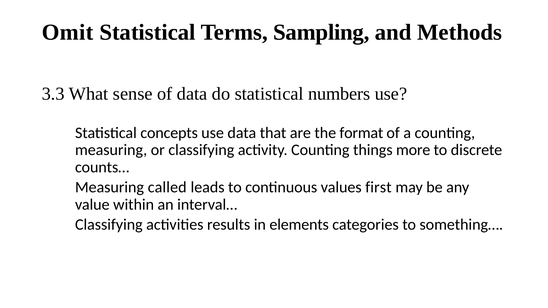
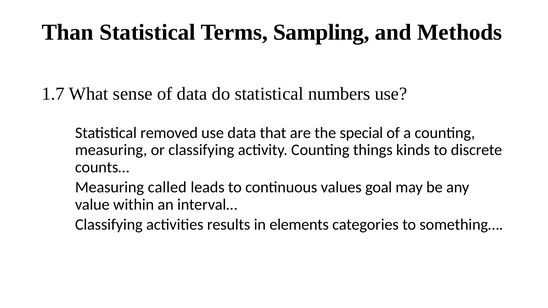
Omit: Omit -> Than (68, 32)
3.3: 3.3 -> 1.7 (53, 94)
concepts: concepts -> removed (169, 133)
format: format -> special (361, 133)
more: more -> kinds (413, 150)
first: first -> goal (379, 187)
